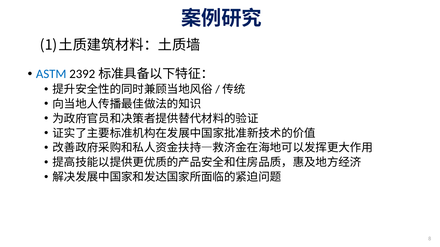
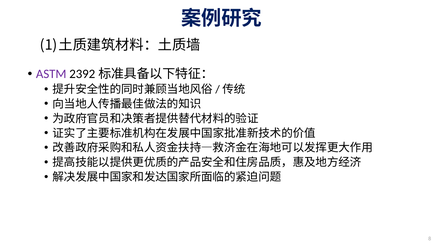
ASTM colour: blue -> purple (51, 74)
